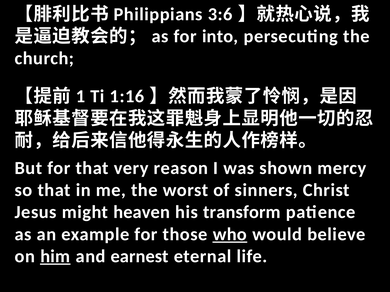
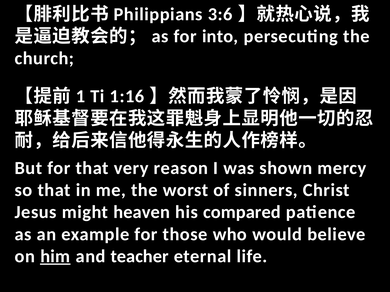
transform: transform -> compared (242, 212)
who underline: present -> none (230, 235)
earnest: earnest -> teacher (140, 257)
